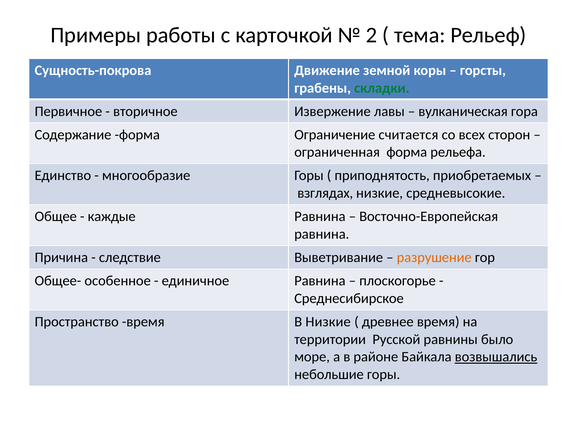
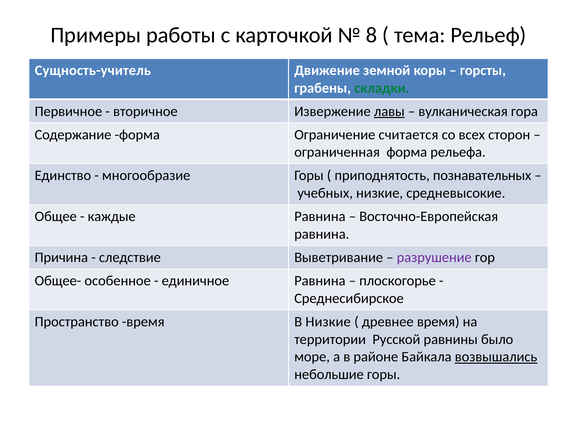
2: 2 -> 8 (371, 35)
Сущность-покрова: Сущность-покрова -> Сущность-учитель (93, 70)
лавы underline: none -> present (389, 111)
приобретаемых: приобретаемых -> познавательных (482, 176)
взглядах: взглядах -> учебных (325, 193)
разрушение colour: orange -> purple (434, 258)
